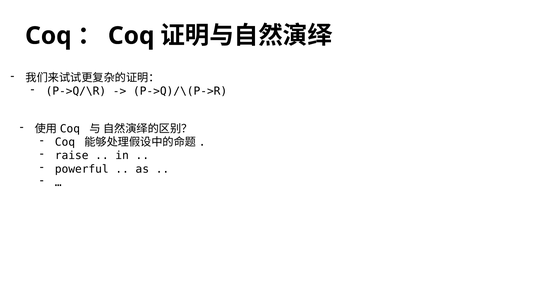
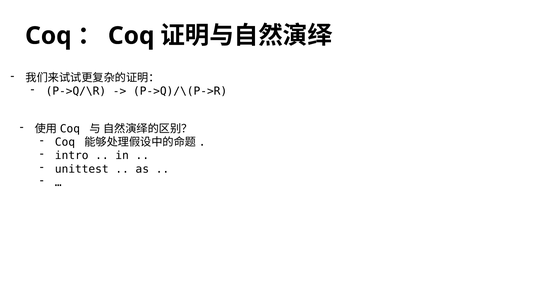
raise: raise -> intro (72, 156)
powerful: powerful -> unittest (82, 169)
